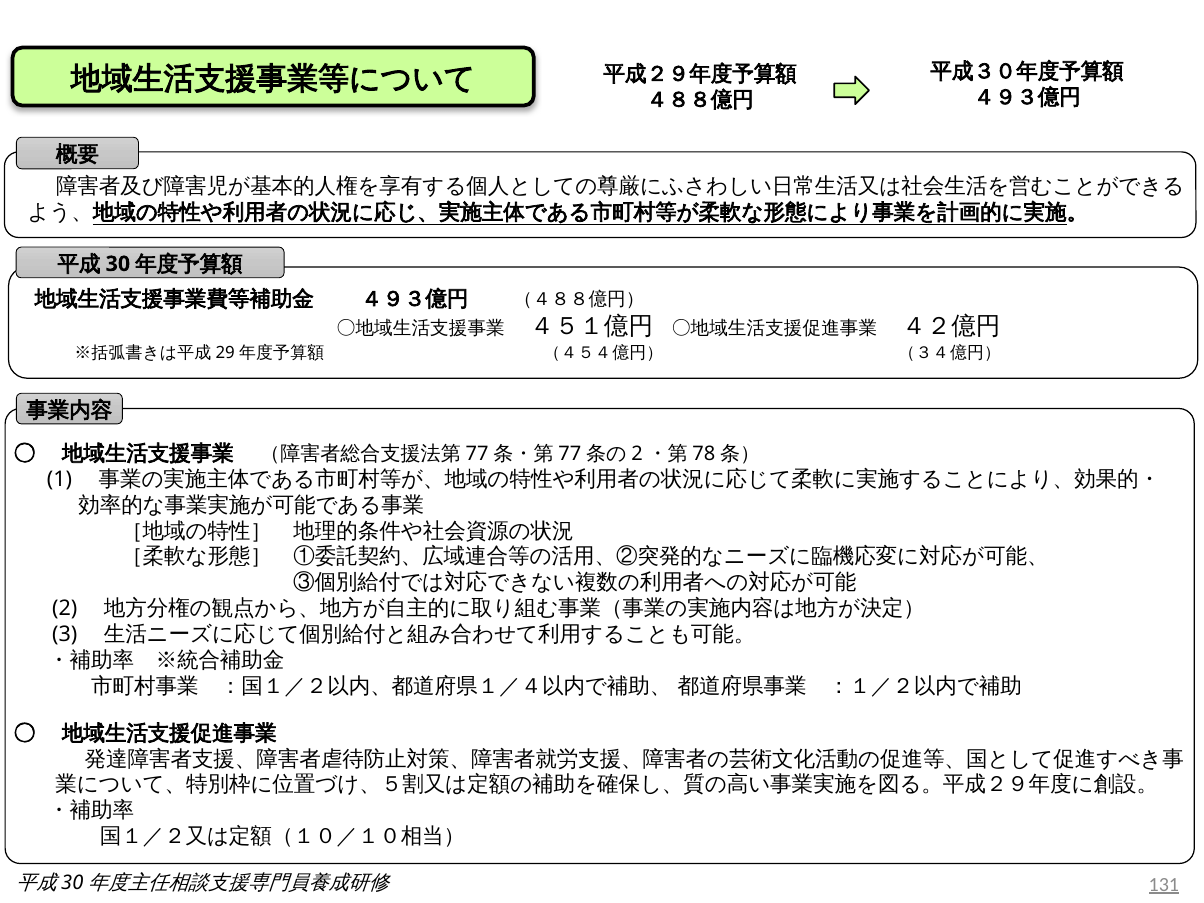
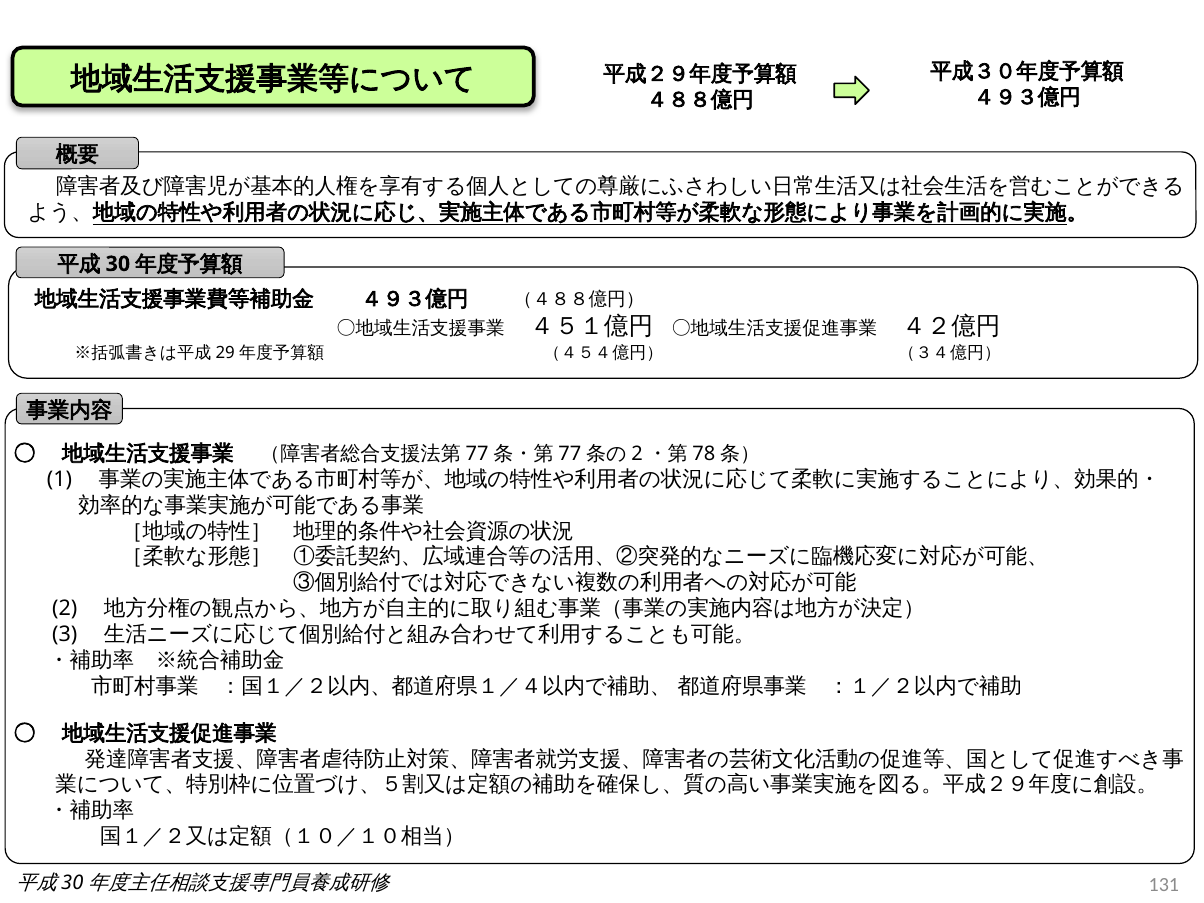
131 underline: present -> none (1164, 884)
